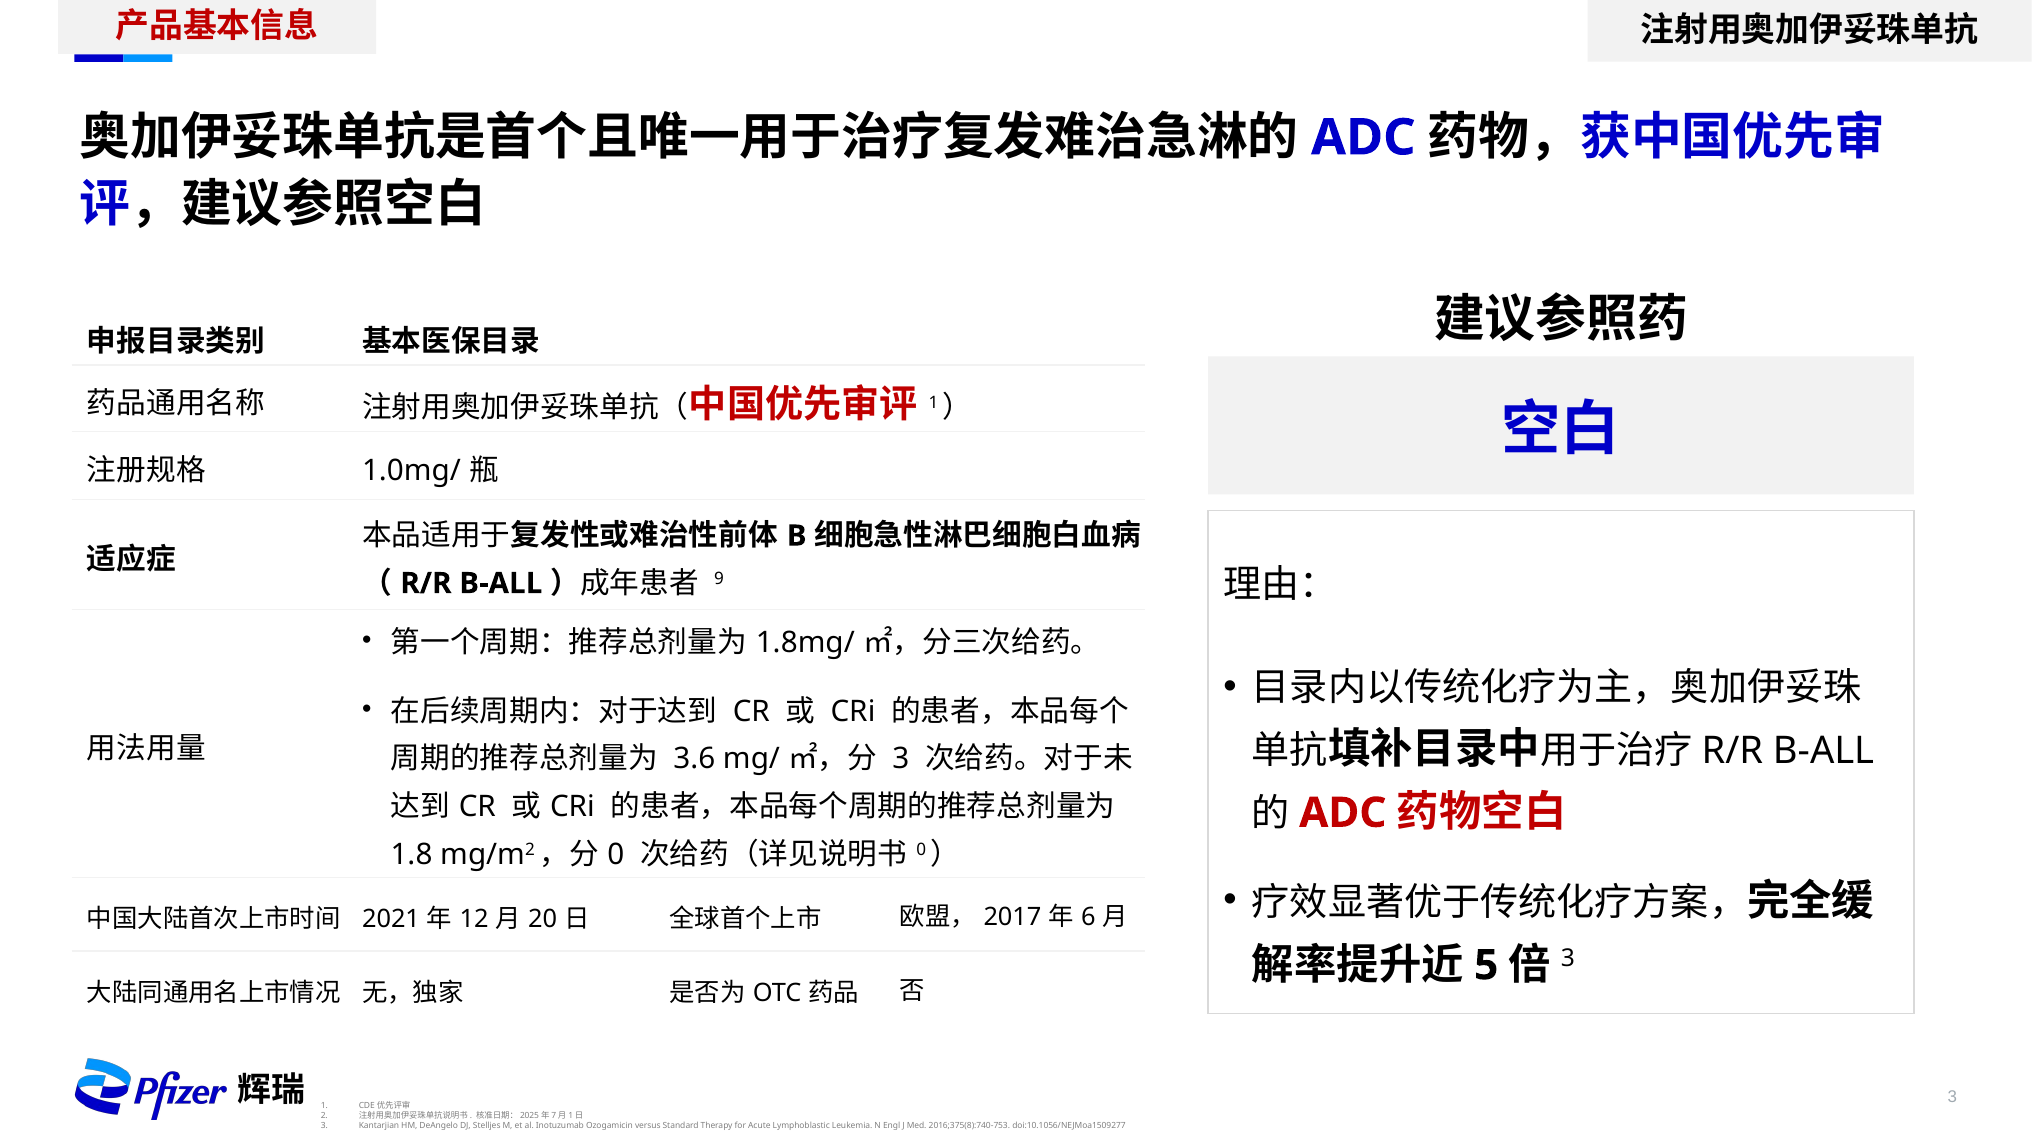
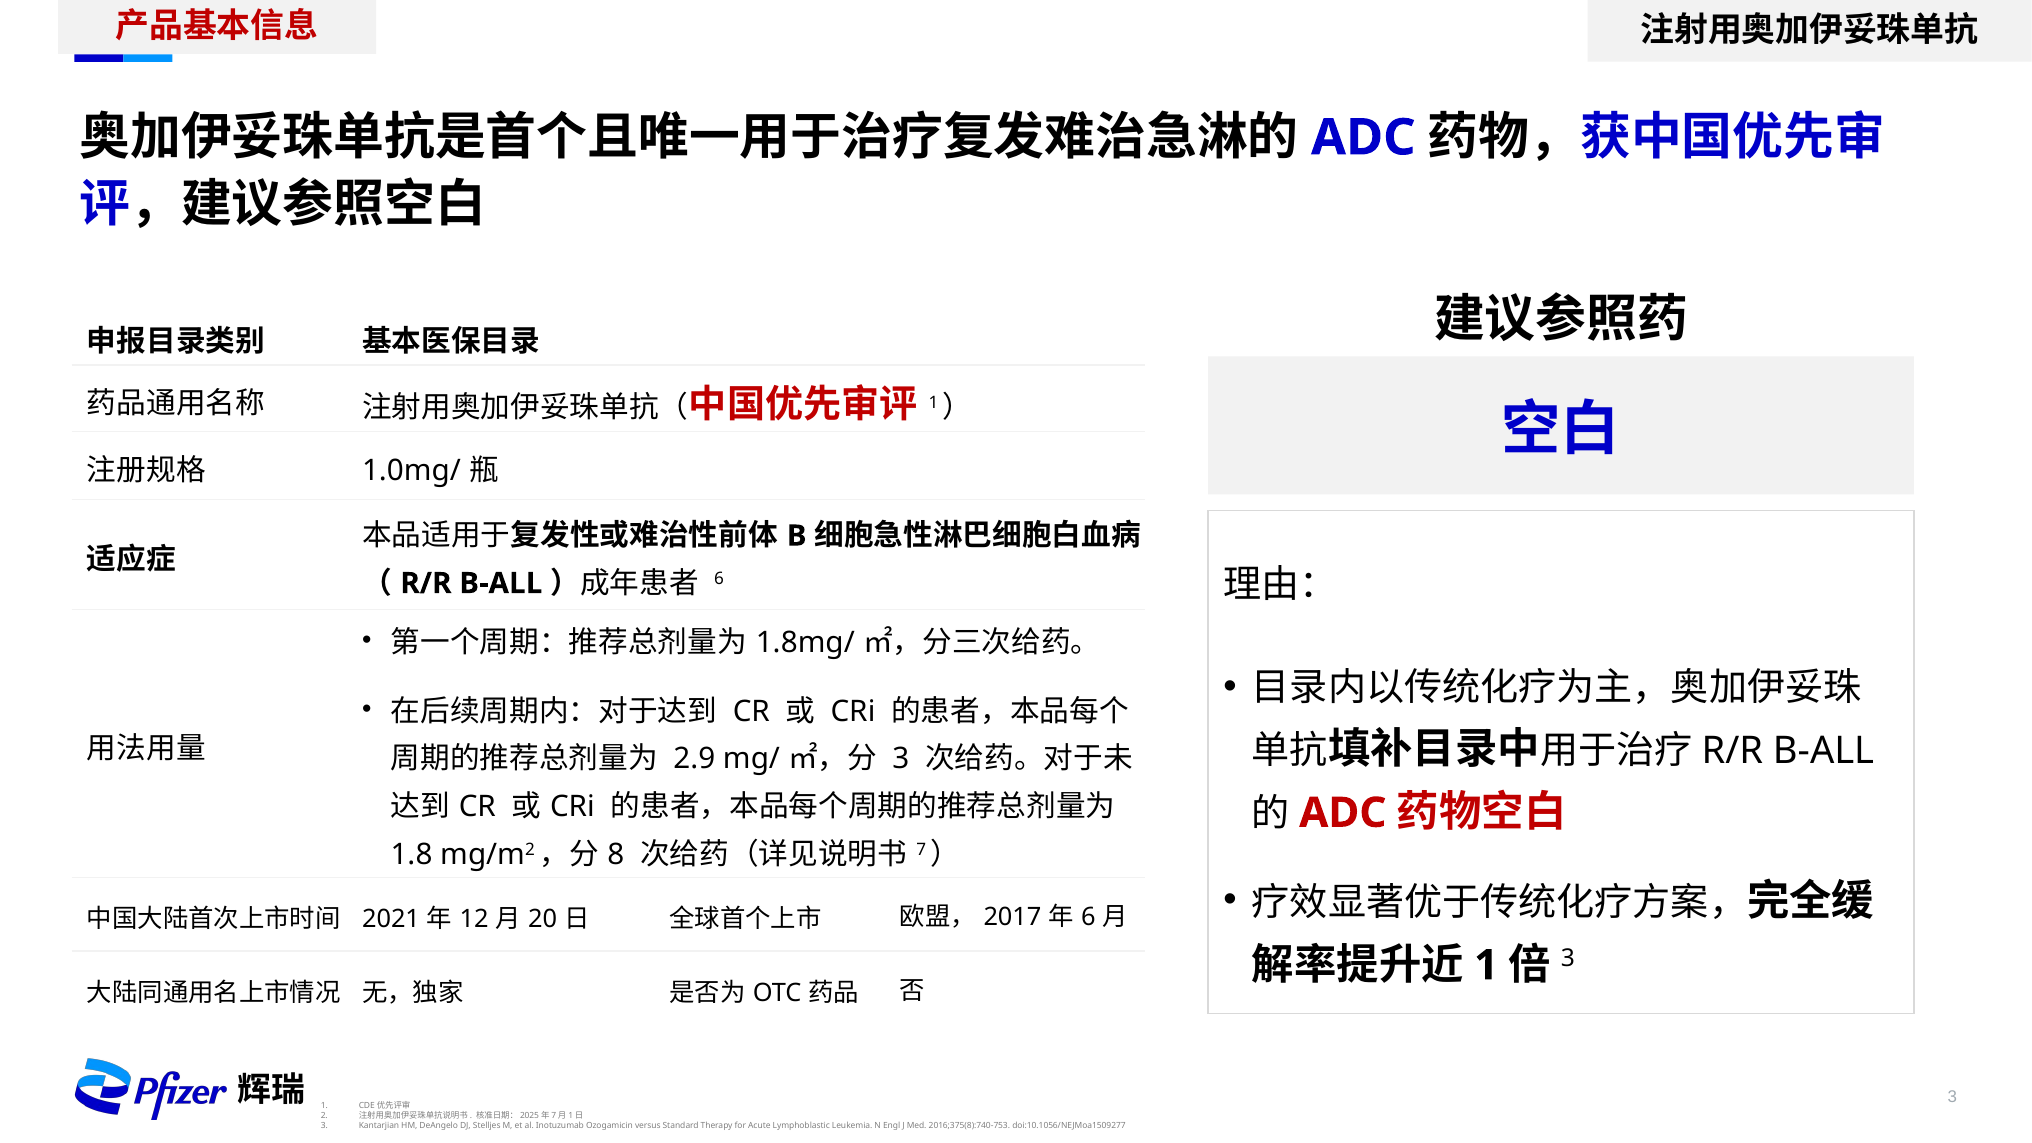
9: 9 -> 6 (719, 579)
3.6: 3.6 -> 2.9 (694, 759)
0: 0 -> 8 (616, 854)
0: 0 -> 7 (921, 849)
5: 5 -> 1 (1486, 965)
